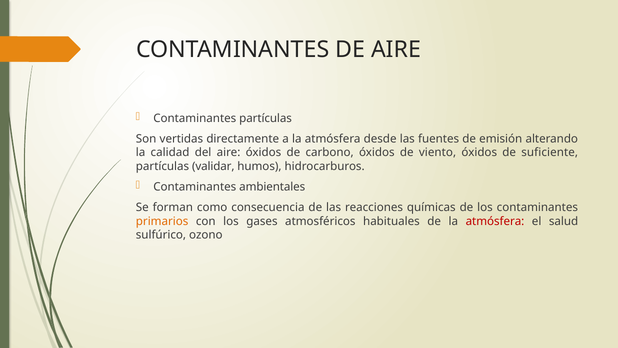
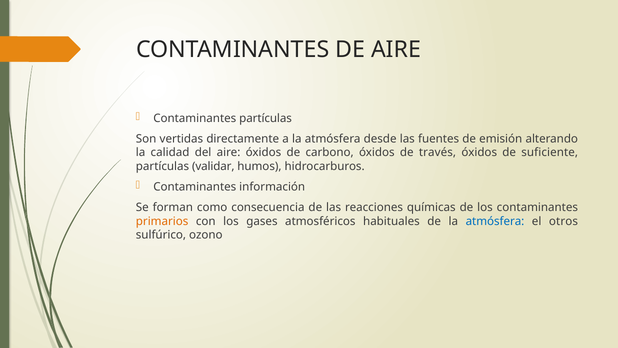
viento: viento -> través (437, 152)
ambientales: ambientales -> información (272, 187)
atmósfera colour: red -> blue (495, 221)
salud: salud -> otros (563, 221)
